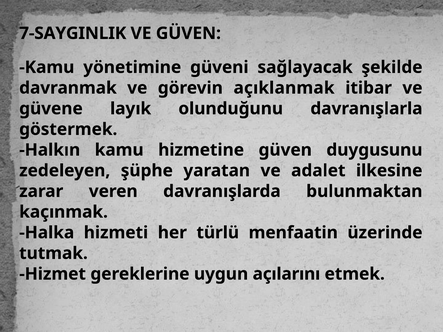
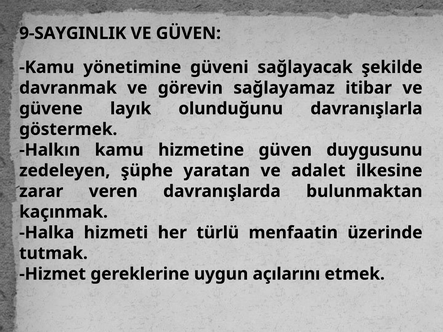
7-SAYGINLIK: 7-SAYGINLIK -> 9-SAYGINLIK (73, 33)
açıklanmak: açıklanmak -> sağlayamaz (284, 88)
